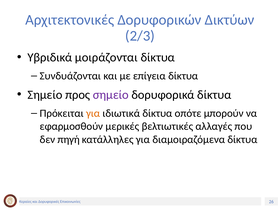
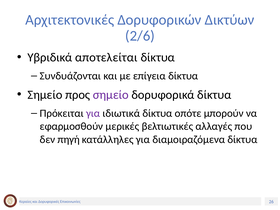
2/3: 2/3 -> 2/6 (140, 36)
μοιράζονται: μοιράζονται -> αποτελείται (106, 57)
για colour: orange -> purple (93, 113)
